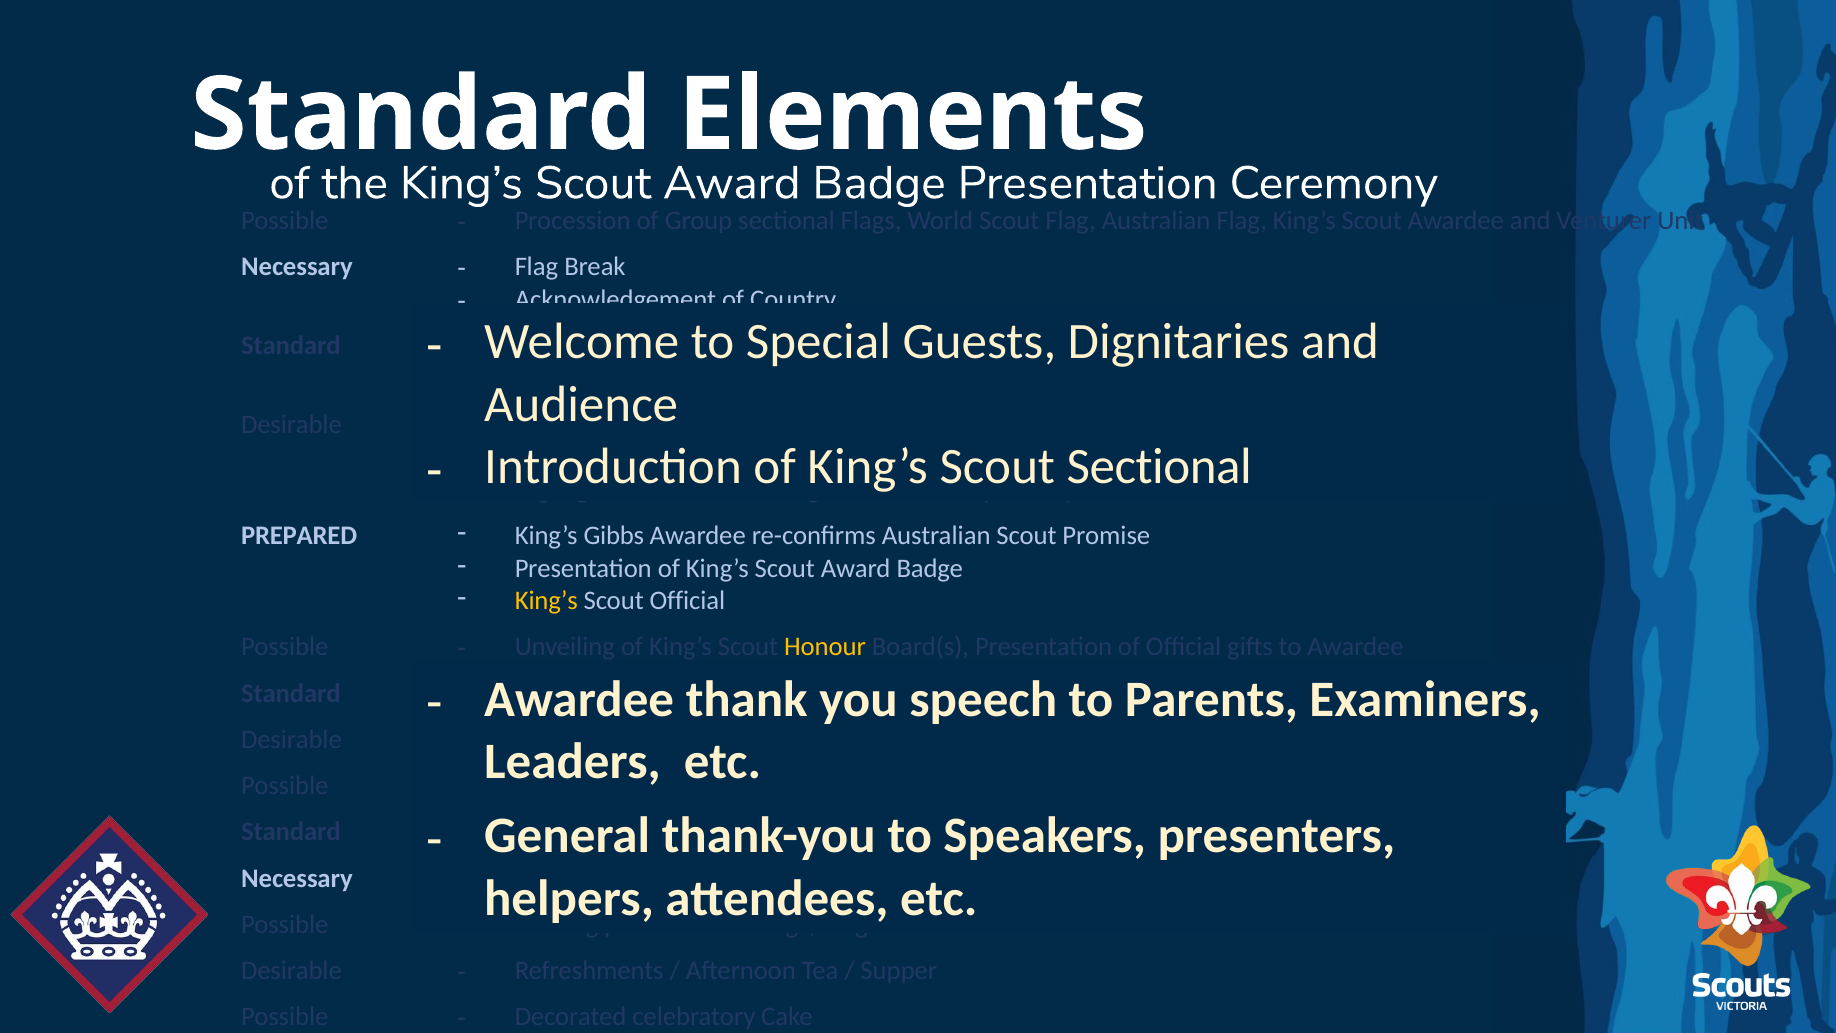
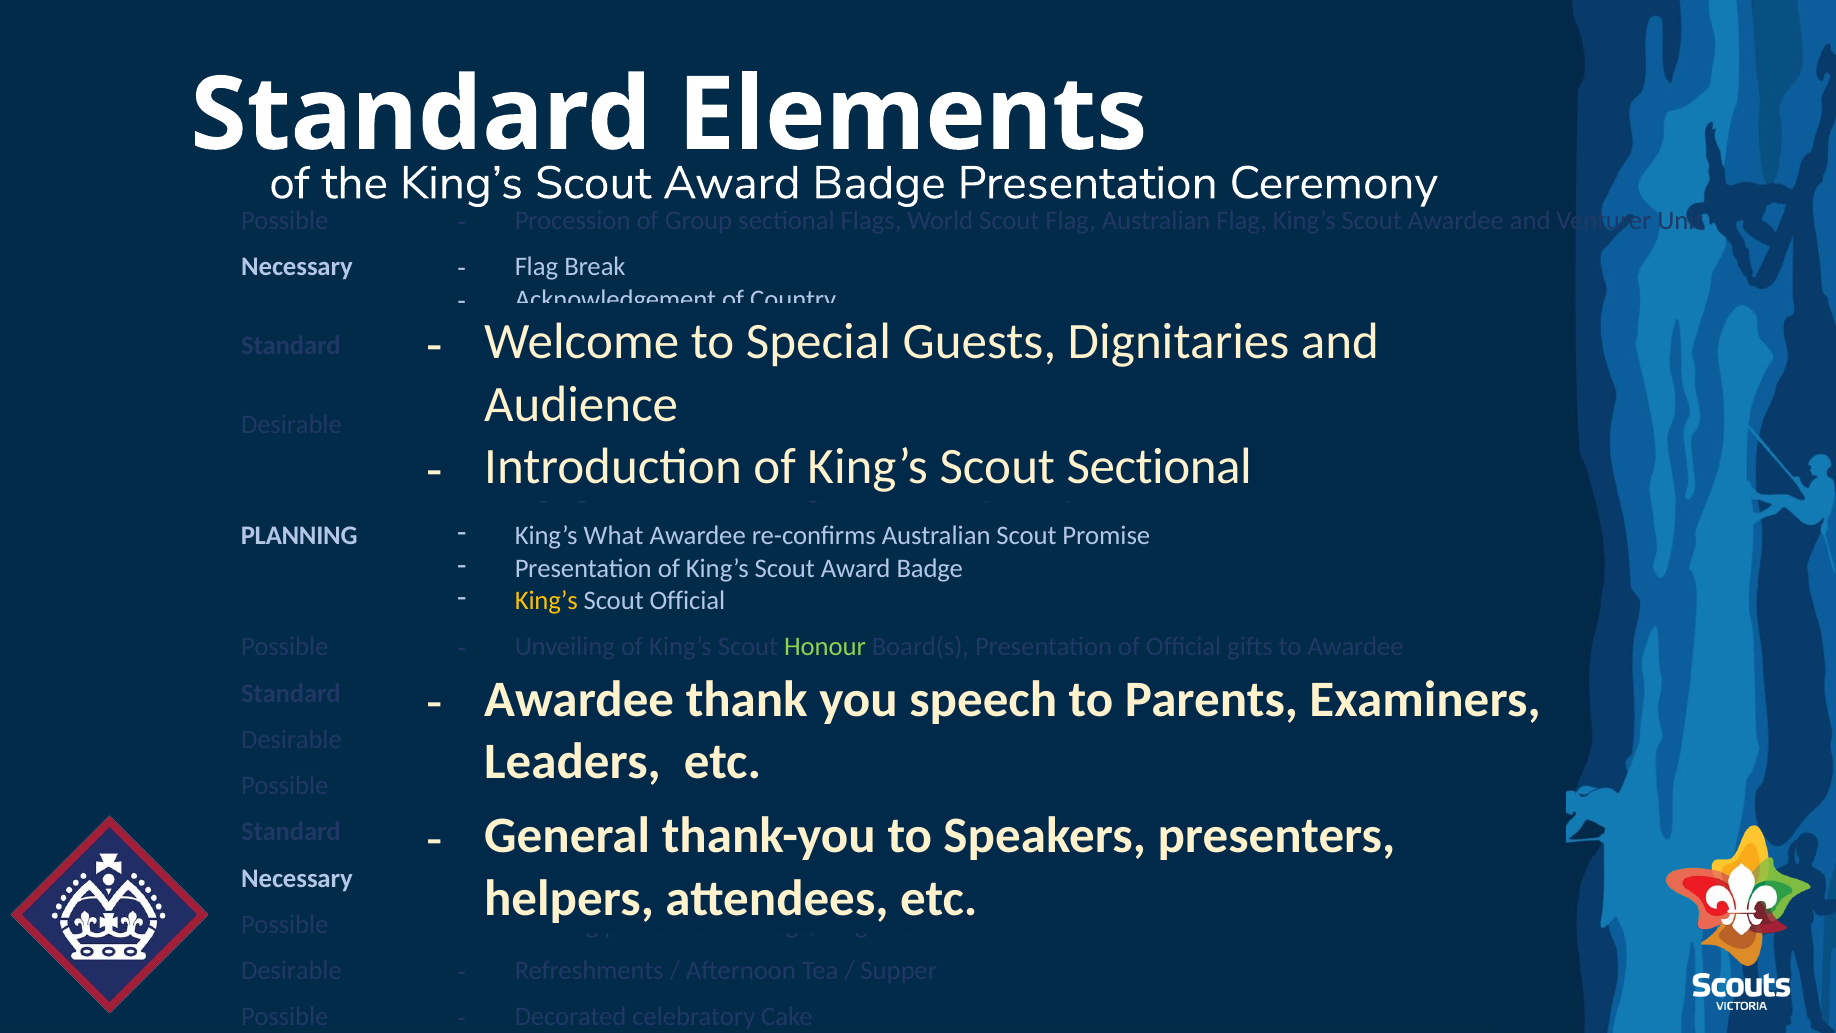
PREPARED: PREPARED -> PLANNING (299, 536)
Gibbs: Gibbs -> What (614, 536)
Honour colour: yellow -> light green (825, 647)
